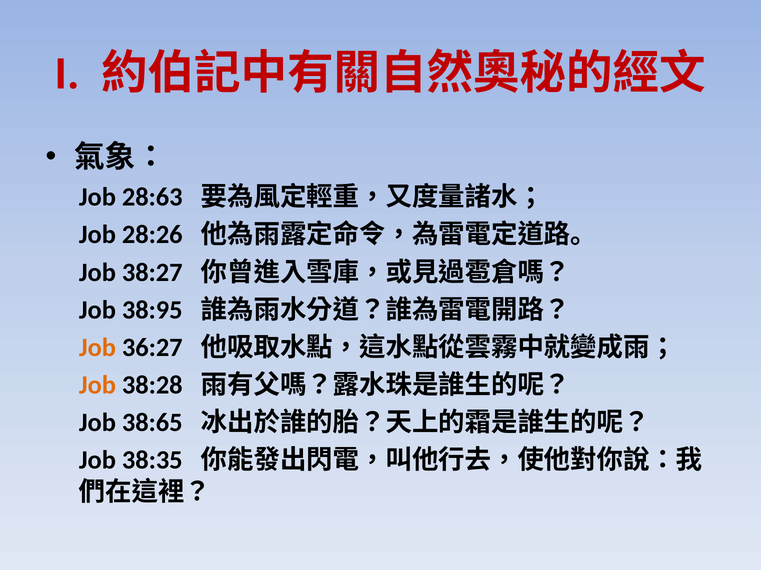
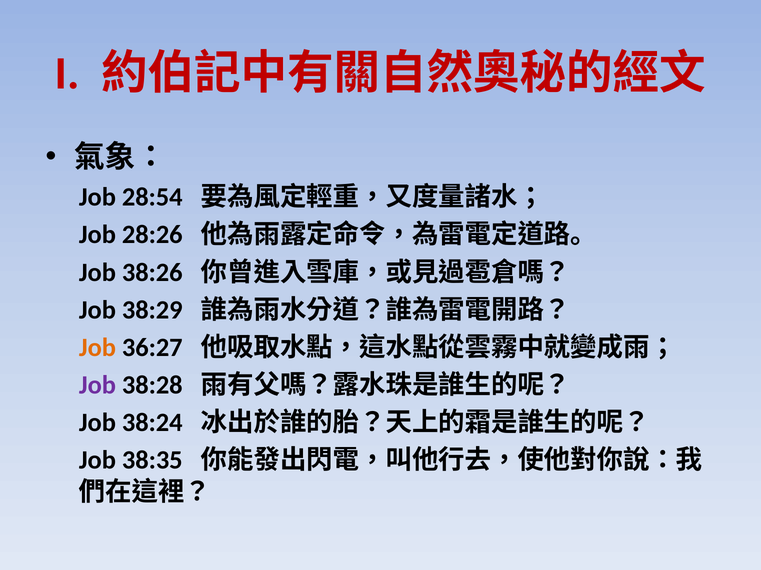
28:63: 28:63 -> 28:54 (152, 197)
38:27: 38:27 -> 38:26 (152, 273)
38:95: 38:95 -> 38:29 (152, 310)
Job colour: orange -> purple (97, 386)
38:65: 38:65 -> 38:24 (152, 423)
